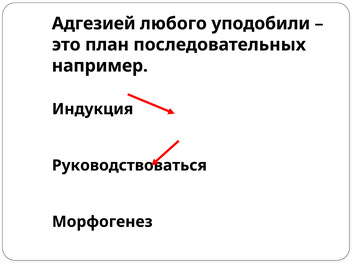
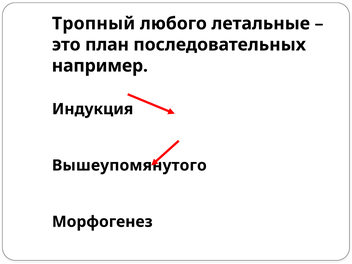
Адгезией: Адгезией -> Тропный (94, 24)
уподобили: уподобили -> летальные (261, 24)
Руководствоваться: Руководствоваться -> Вышеупомянутого (129, 165)
